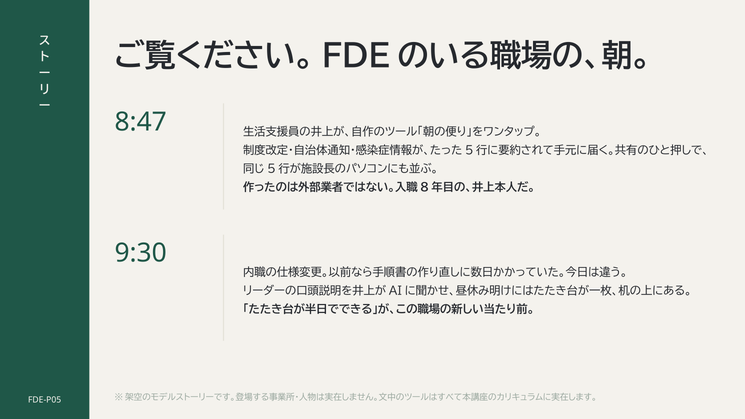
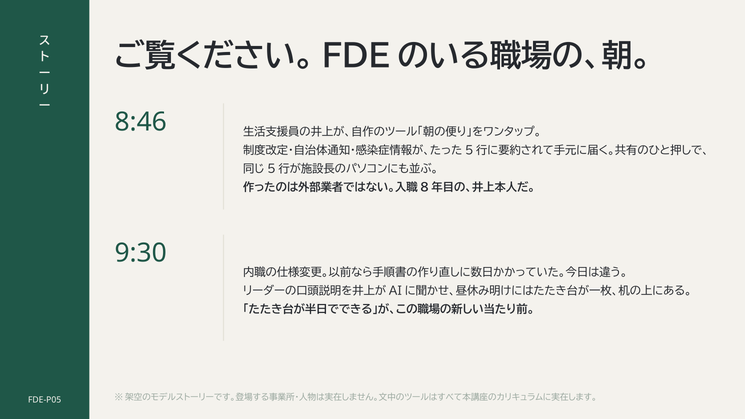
8:47: 8:47 -> 8:46 (141, 122)
